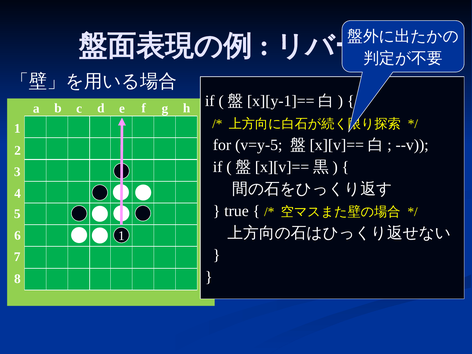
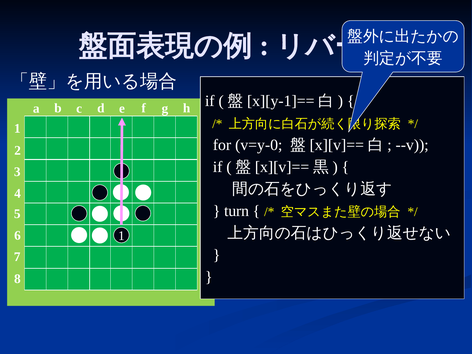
v=y-5: v=y-5 -> v=y-0 (259, 145)
true: true -> turn (237, 211)
